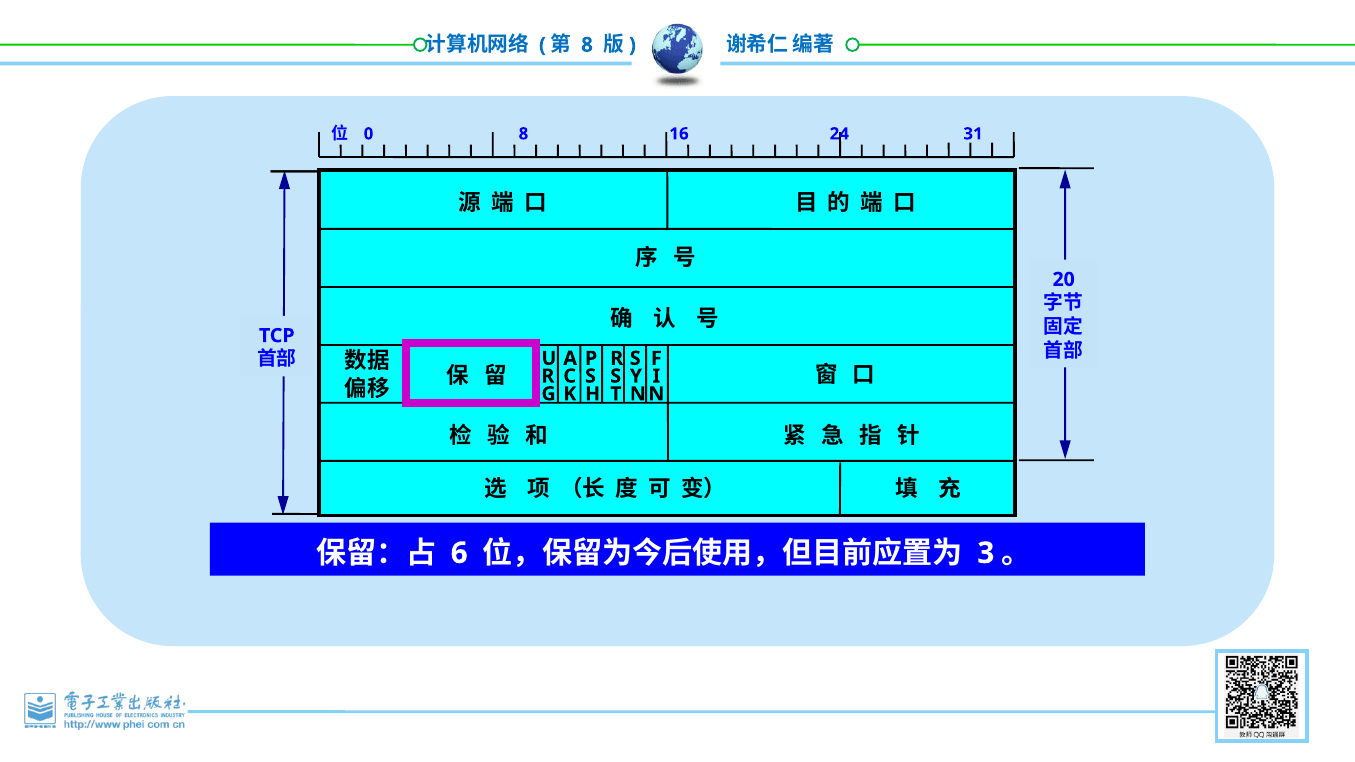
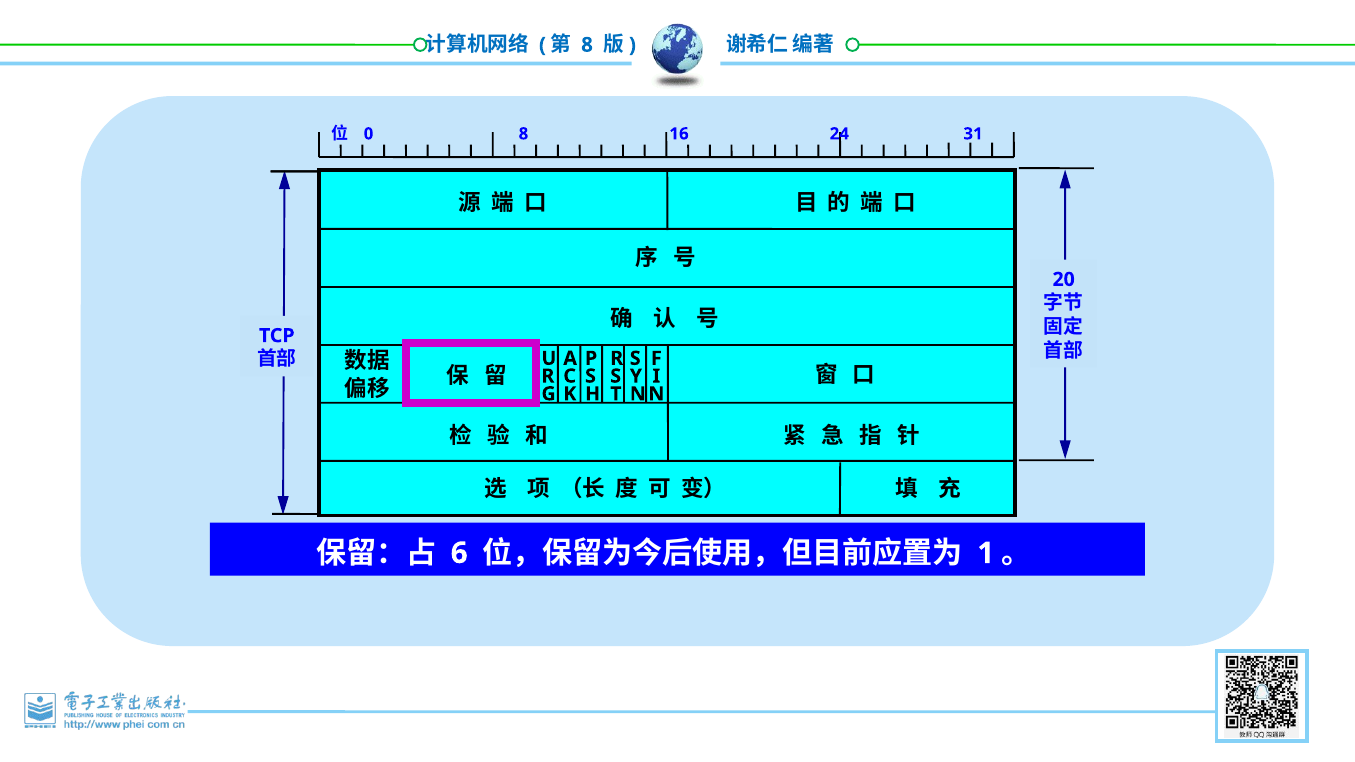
3: 3 -> 1 (986, 553)
